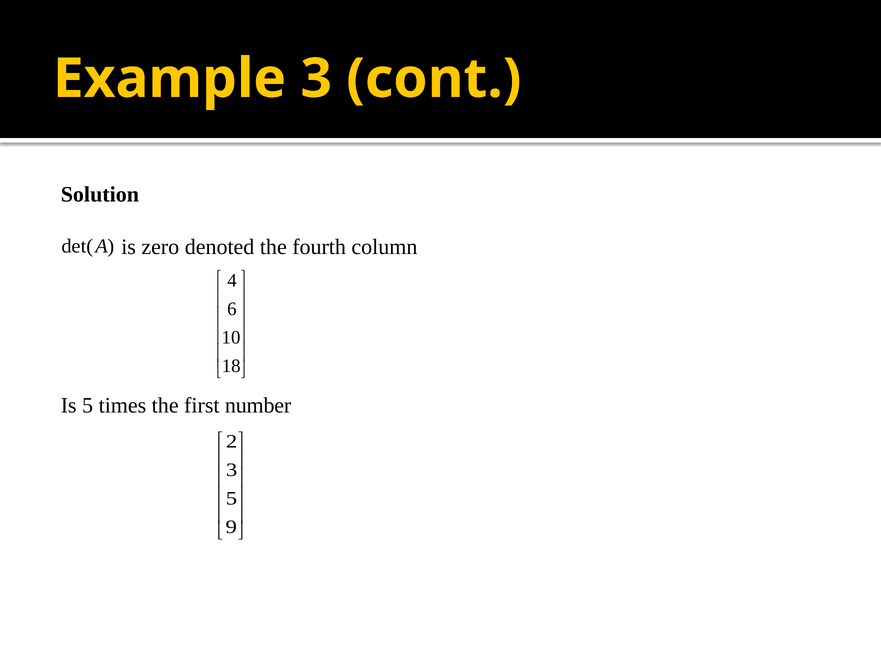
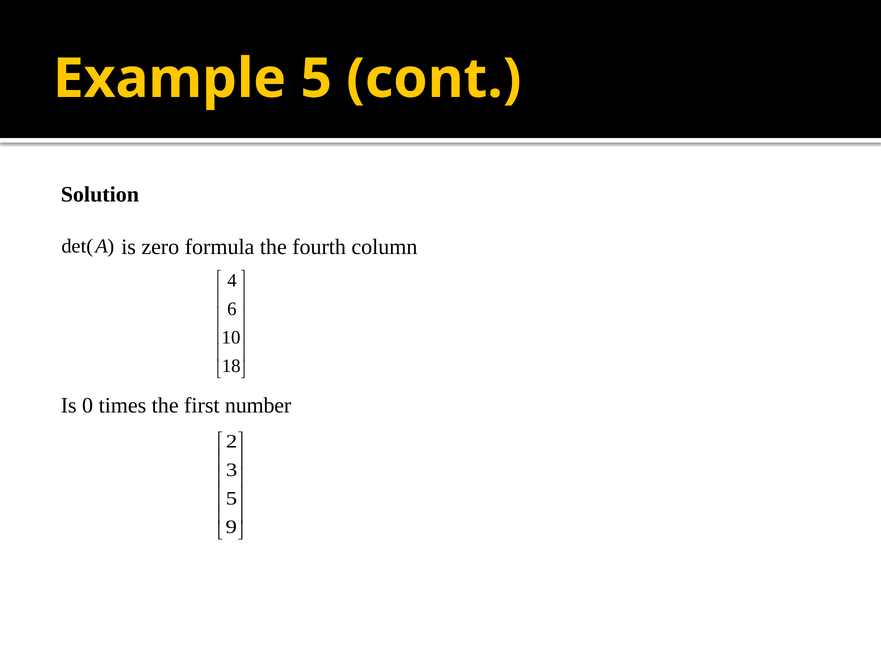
Example 3: 3 -> 5 (316, 79)
denoted: denoted -> formula (220, 247)
Is 5: 5 -> 0 (88, 406)
